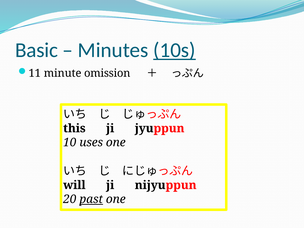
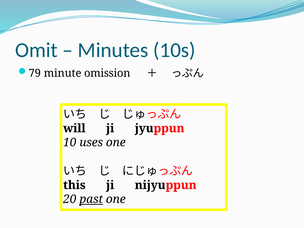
Basic: Basic -> Omit (36, 50)
10s underline: present -> none (174, 50)
11: 11 -> 79 (35, 73)
this: this -> will (74, 128)
will: will -> this (74, 185)
